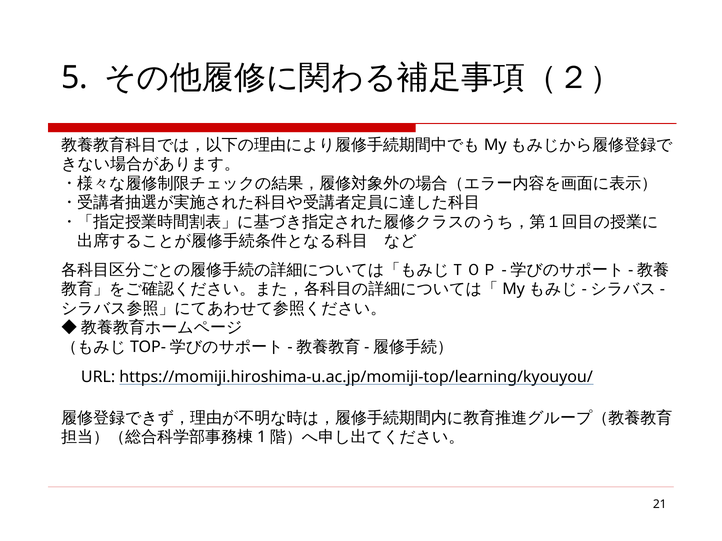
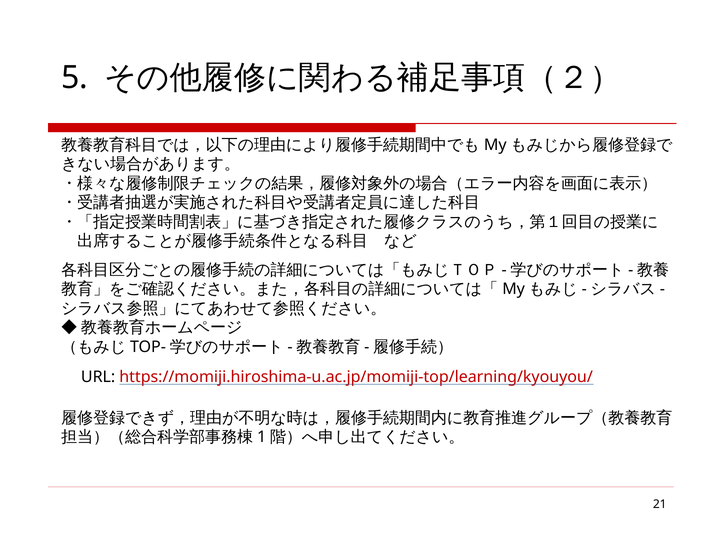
https://momiji.hiroshima-u.ac.jp/momiji-top/learning/kyouyou/ colour: black -> red (356, 377)
